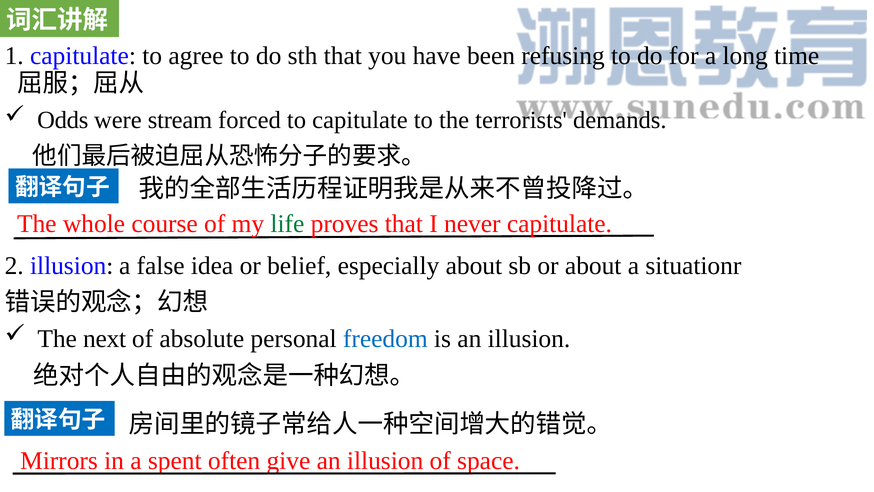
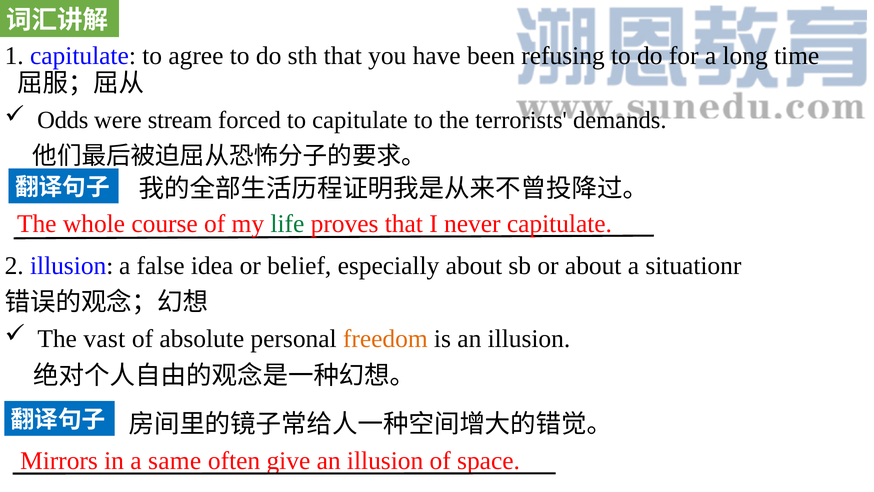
next: next -> vast (104, 339)
freedom colour: blue -> orange (385, 339)
spent: spent -> same (175, 461)
